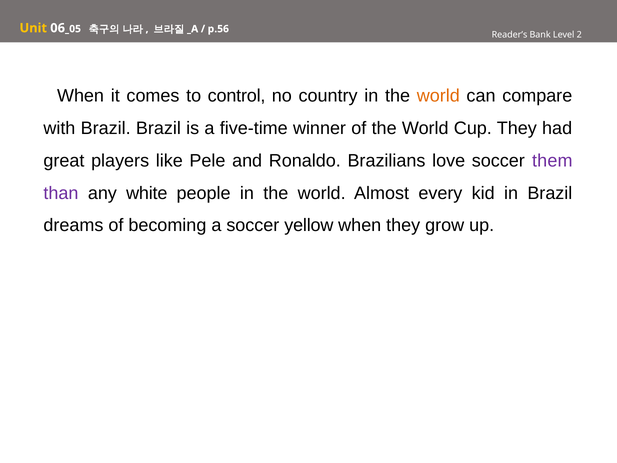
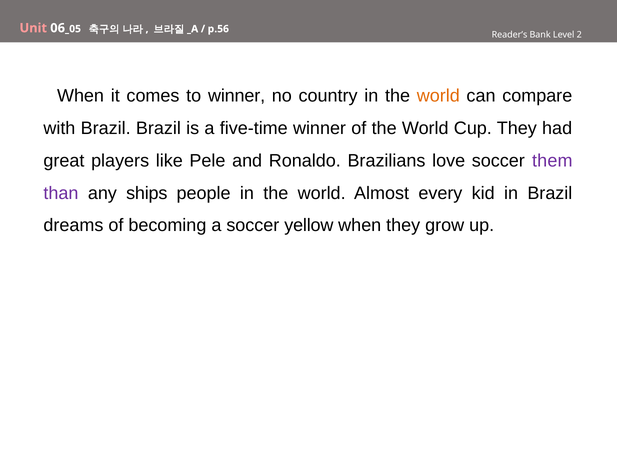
Unit colour: yellow -> pink (33, 28)
to control: control -> winner (237, 96)
white: white -> ships (147, 193)
